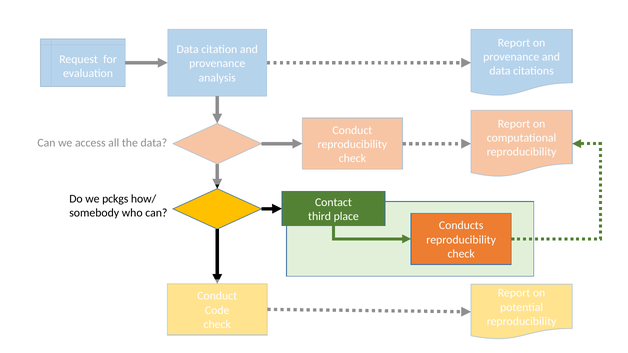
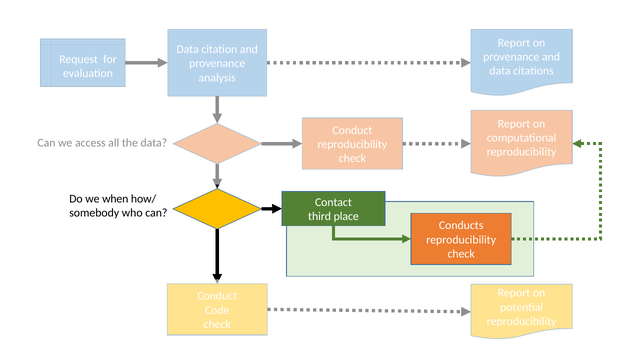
pckgs: pckgs -> when (115, 199)
